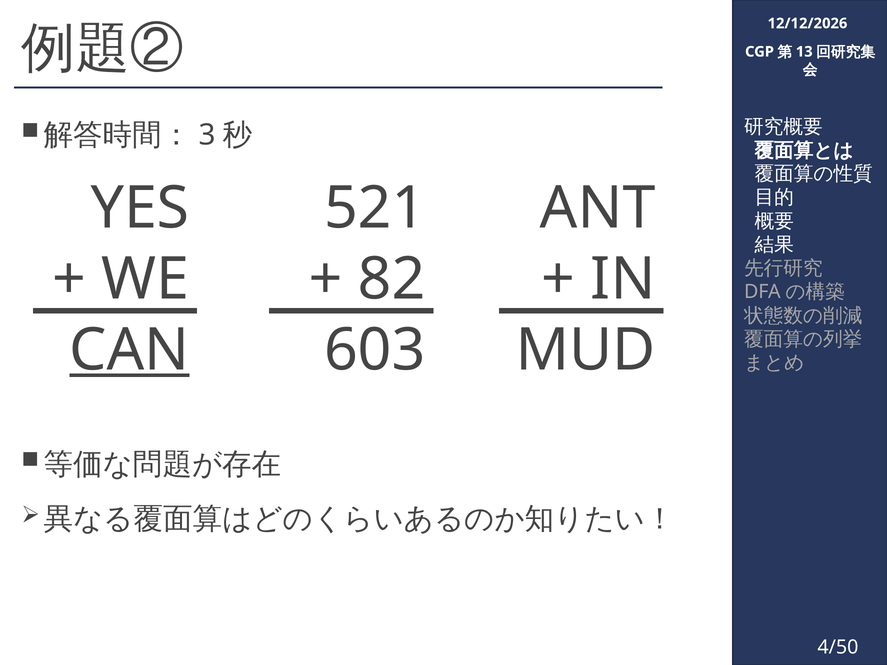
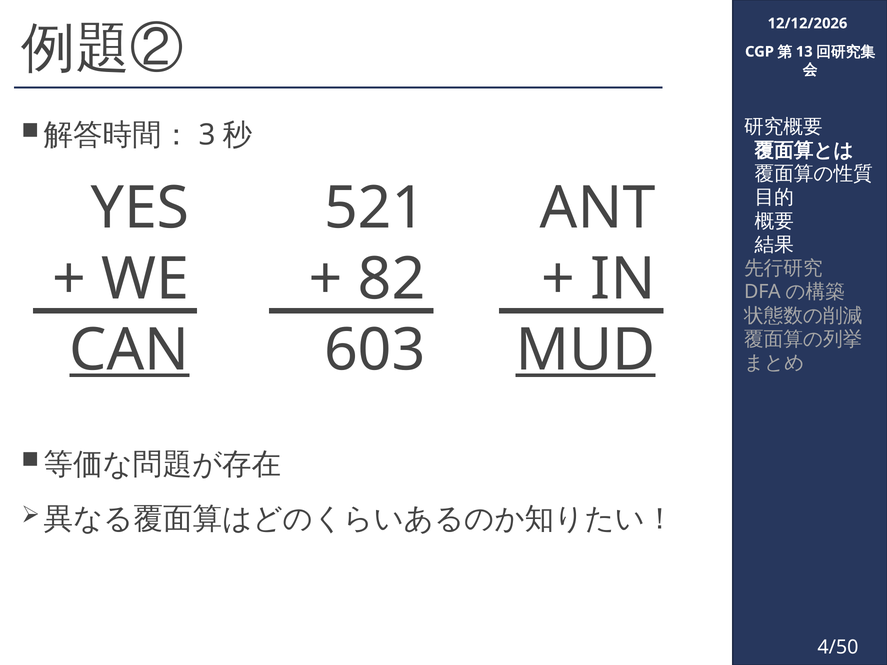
MUD underline: none -> present (586, 350)
